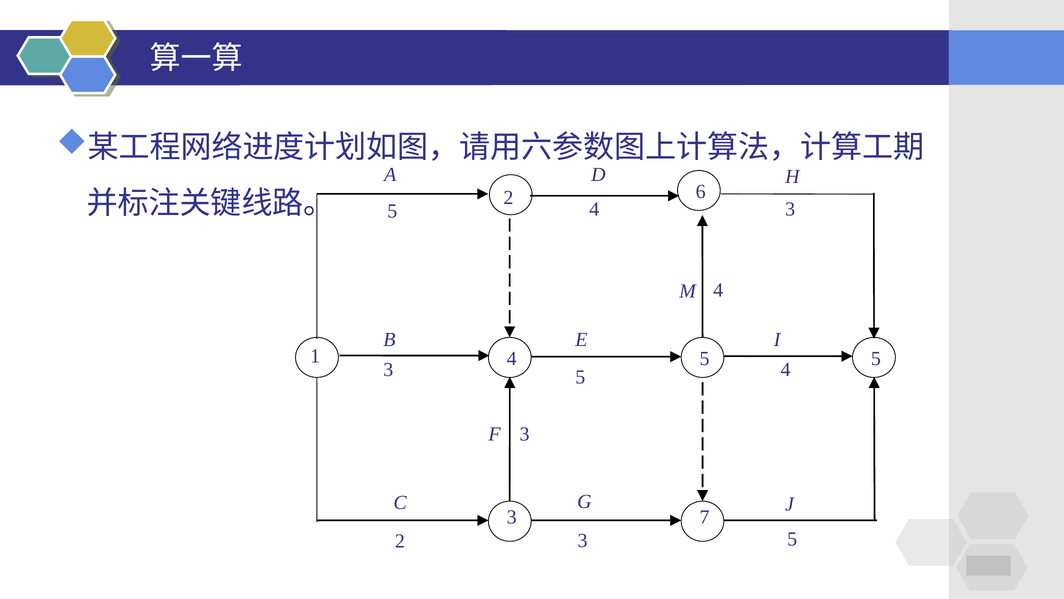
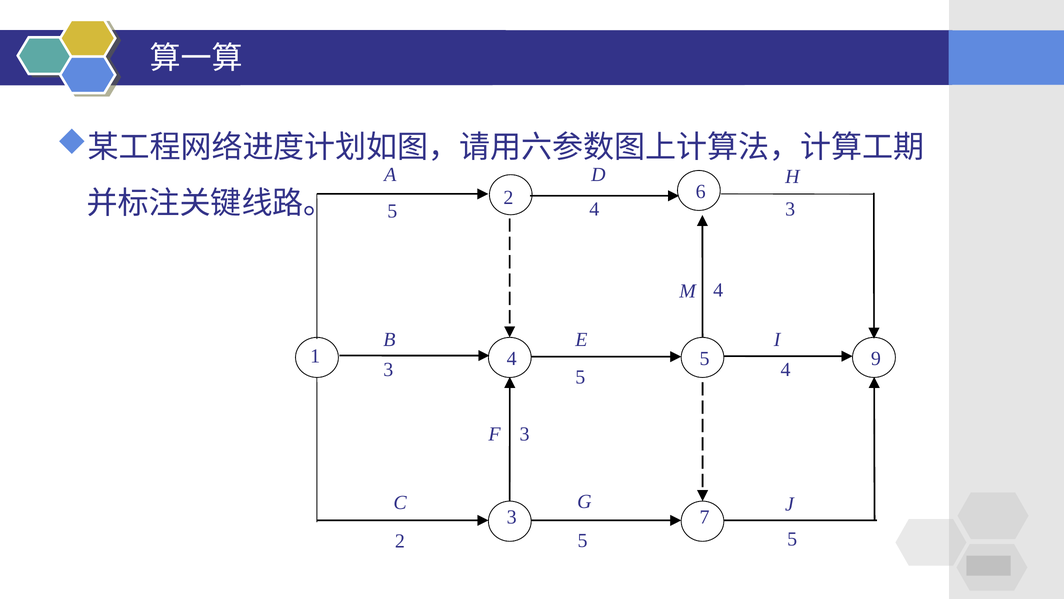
4 5: 5 -> 9 (876, 358)
2 3: 3 -> 5 (582, 540)
